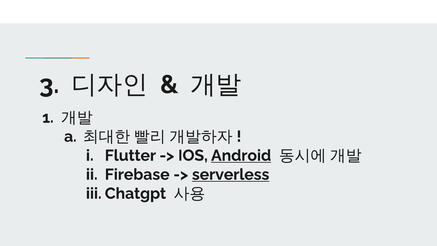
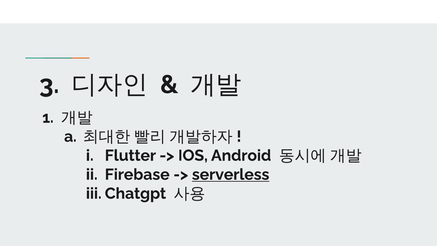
Android underline: present -> none (241, 155)
